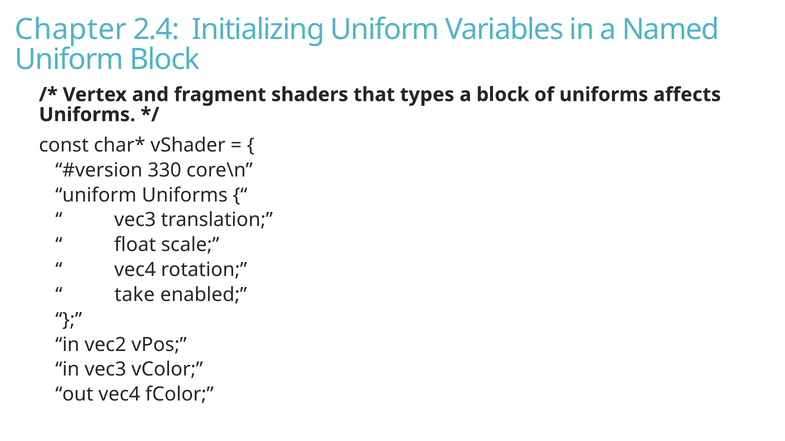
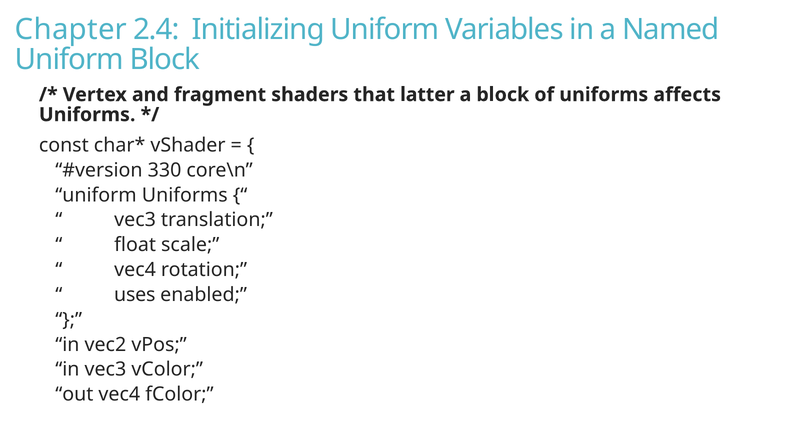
types: types -> latter (427, 95)
take: take -> uses (135, 295)
